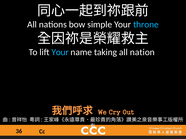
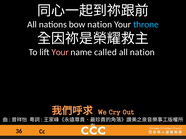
bow simple: simple -> nation (100, 24)
Your colour: light blue -> pink (60, 52)
taking: taking -> called (105, 52)
